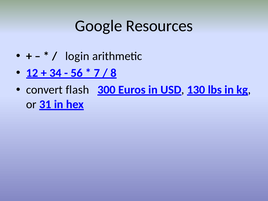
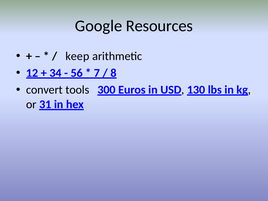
login: login -> keep (77, 56)
flash: flash -> tools (77, 90)
